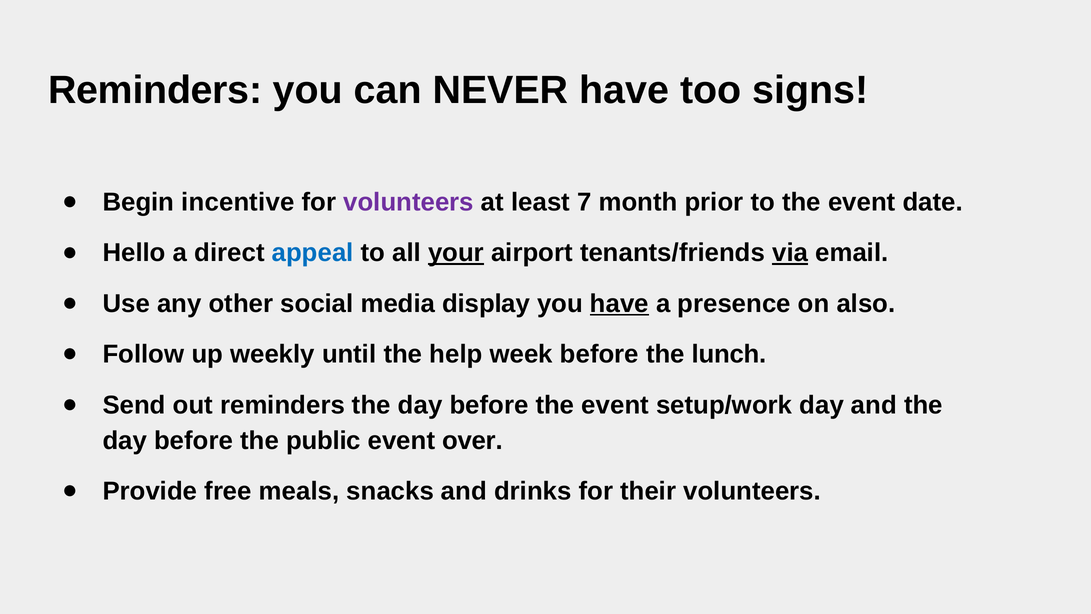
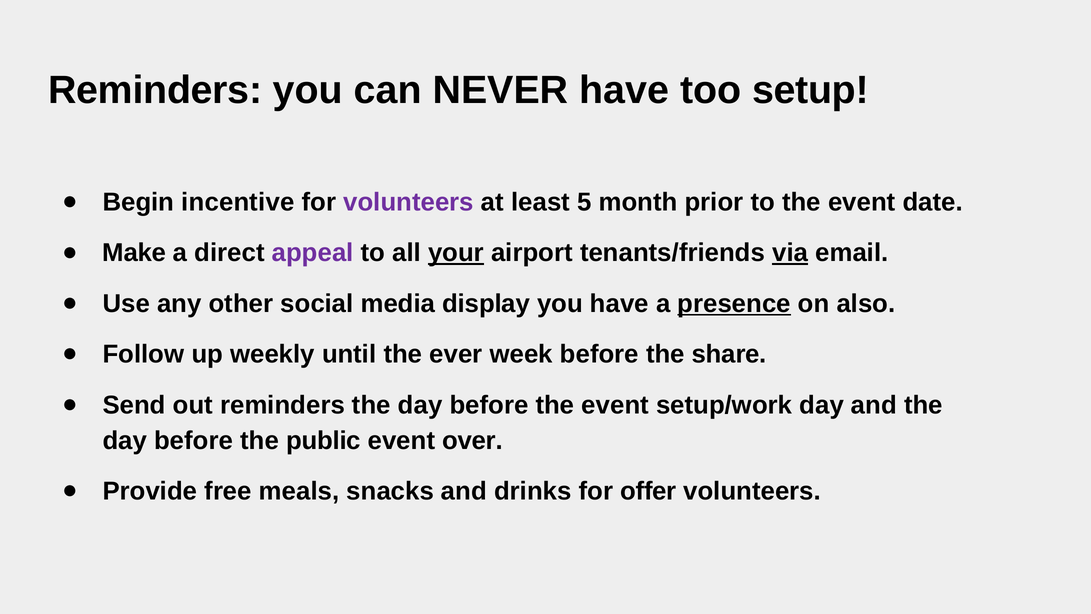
signs: signs -> setup (810, 90)
7: 7 -> 5 (584, 202)
Hello: Hello -> Make (134, 253)
appeal colour: blue -> purple (313, 253)
have underline: present -> none (619, 303)
presence underline: none -> present (734, 303)
help: help -> ever (456, 354)
lunch: lunch -> share (729, 354)
their: their -> offer (648, 491)
